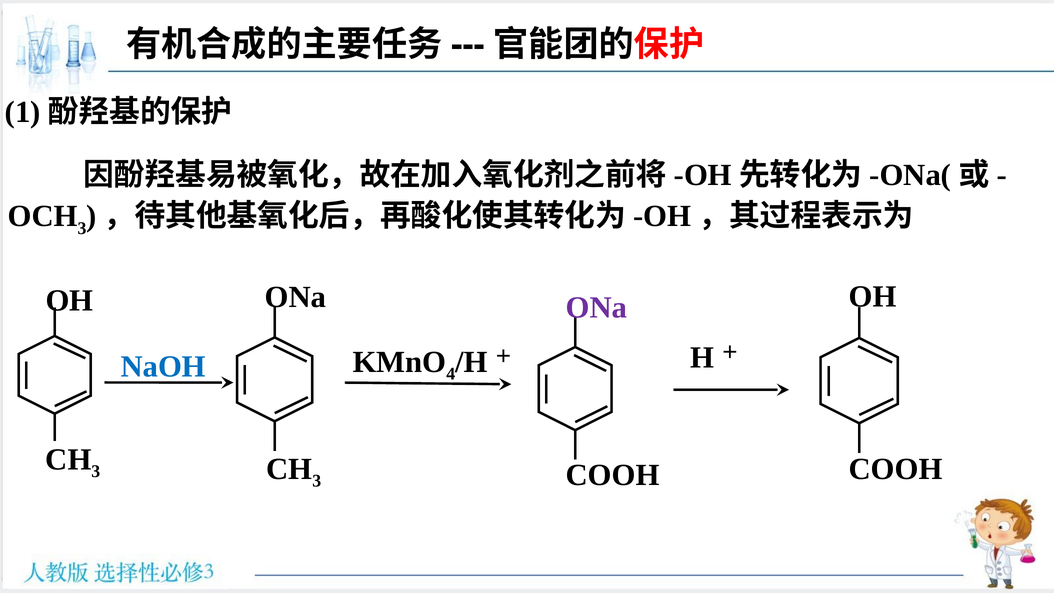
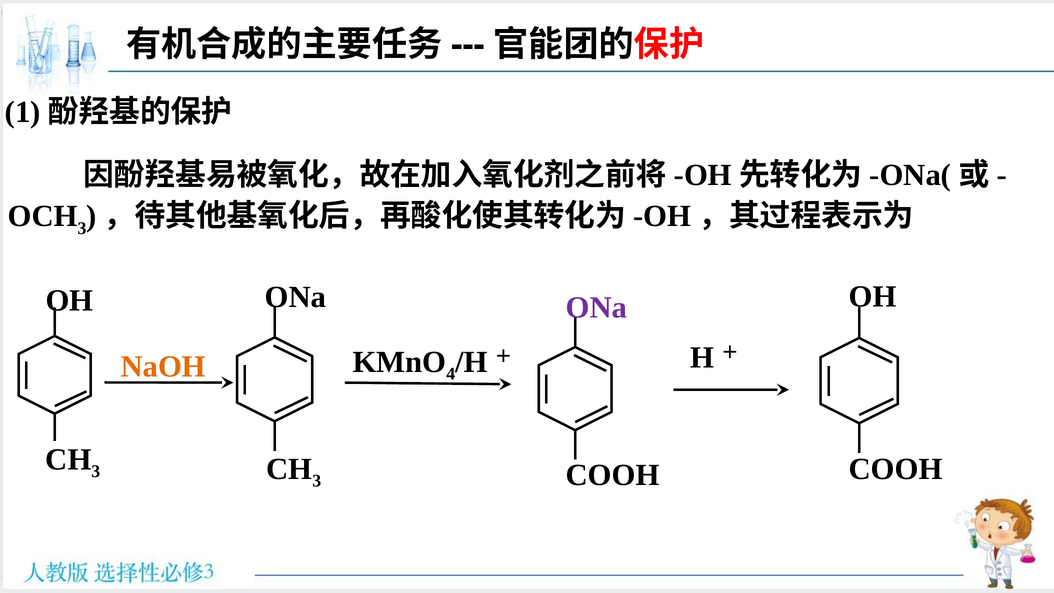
NaOH colour: blue -> orange (163, 367)
